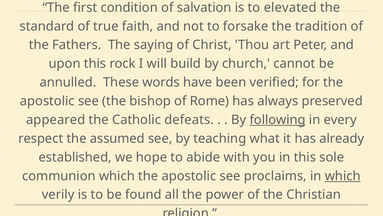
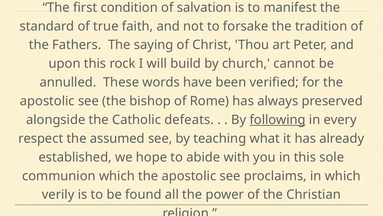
elevated: elevated -> manifest (290, 7)
appeared: appeared -> alongside (56, 120)
which underline: present -> none (343, 176)
